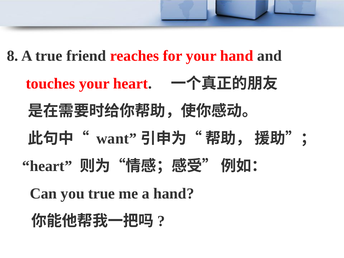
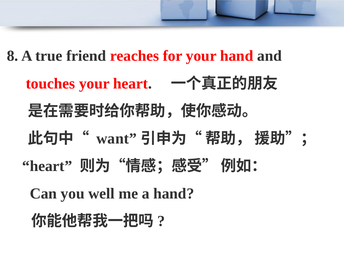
you true: true -> well (102, 194)
